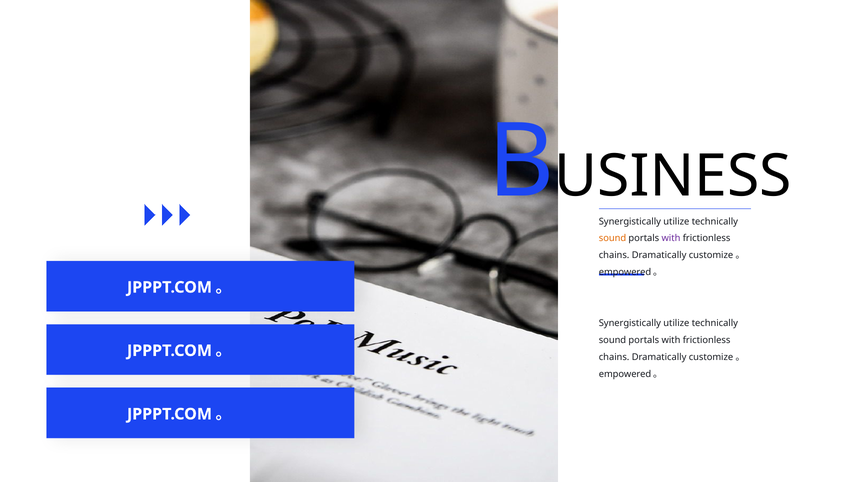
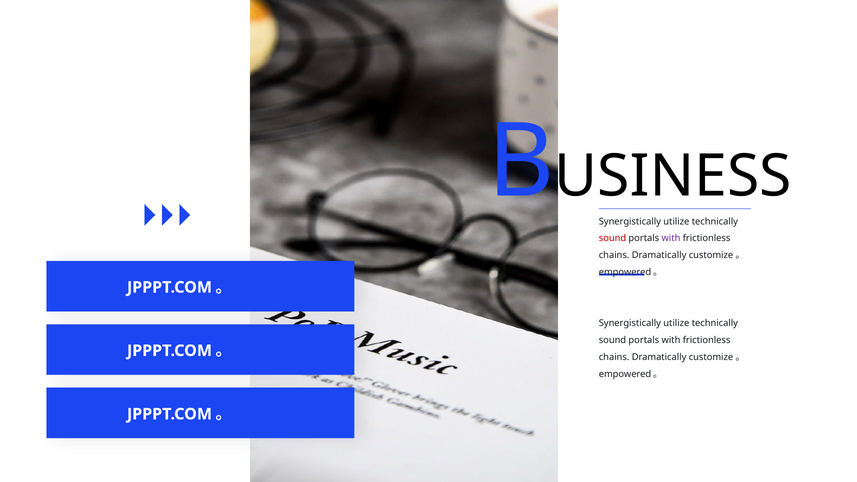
sound colour: orange -> red (612, 238)
